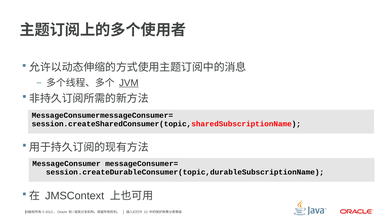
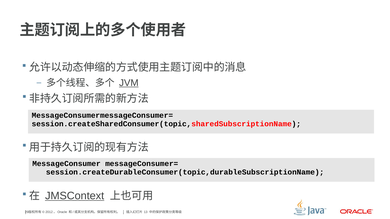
JMSContext underline: none -> present (75, 196)
